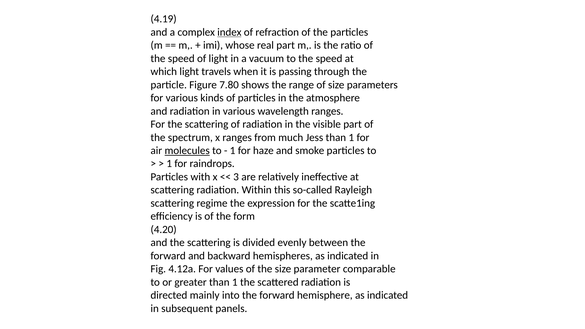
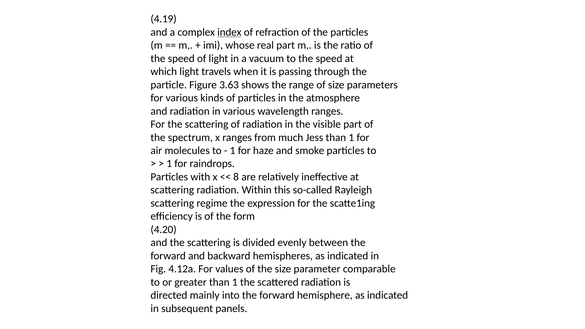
7.80: 7.80 -> 3.63 (229, 85)
molecules underline: present -> none (187, 151)
3: 3 -> 8 (236, 177)
